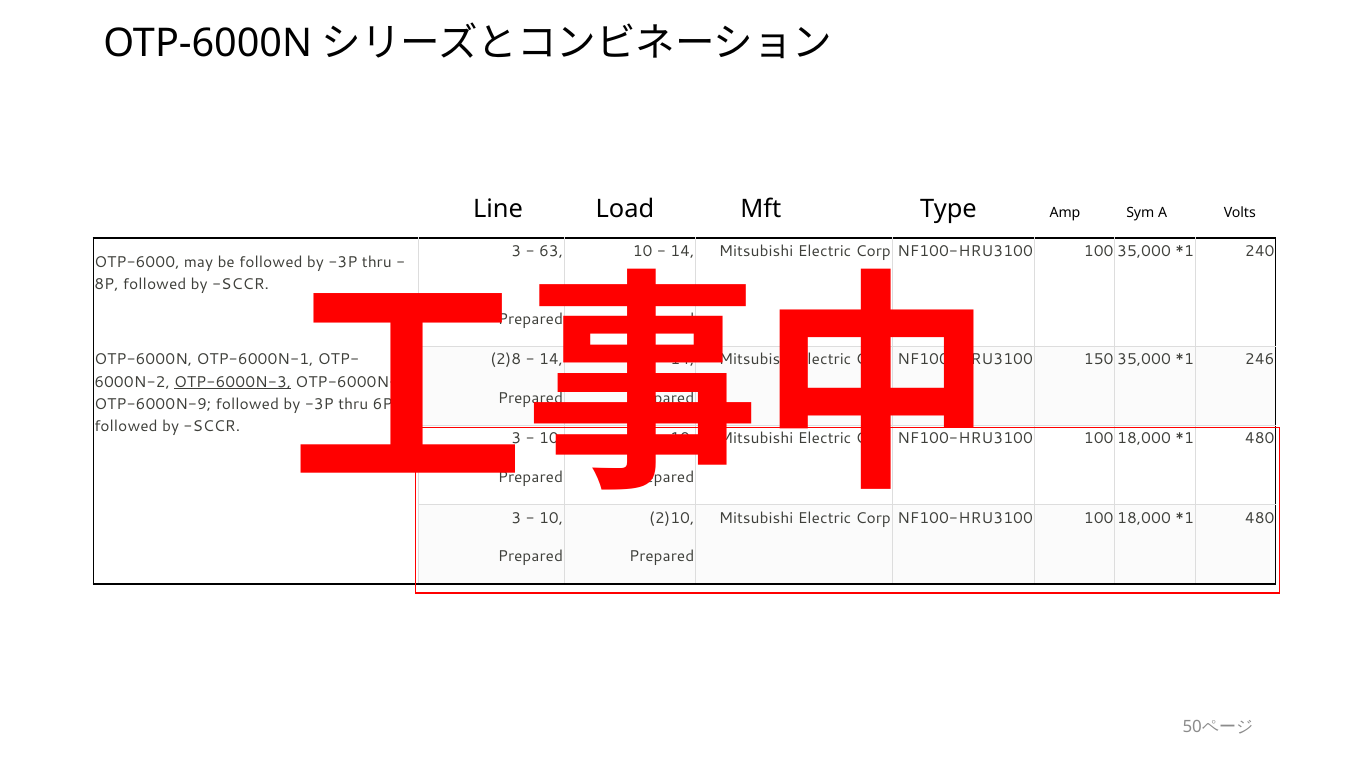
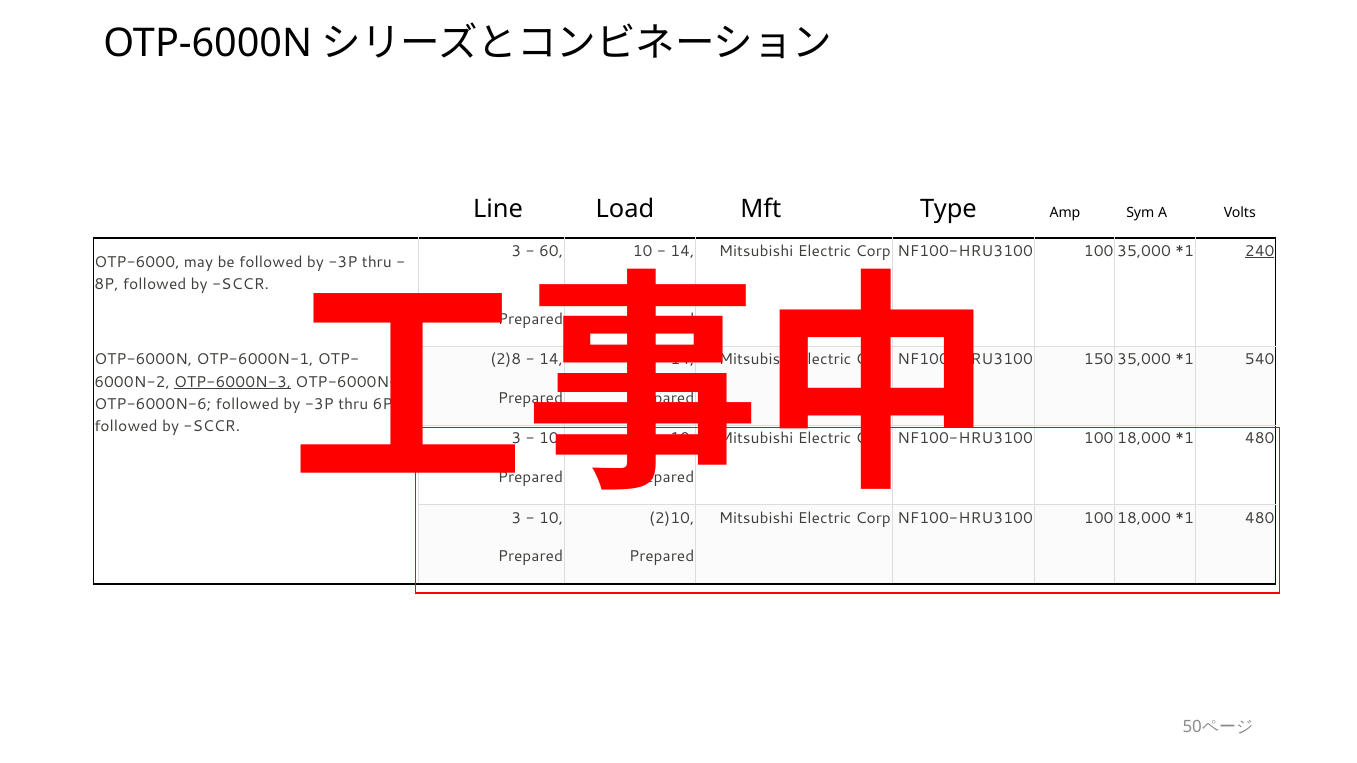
63: 63 -> 60 (551, 251)
240 underline: none -> present (1260, 251)
246: 246 -> 540 (1260, 360)
OTP-6000N-9: OTP-6000N-9 -> OTP-6000N-6 (153, 404)
